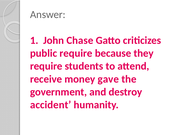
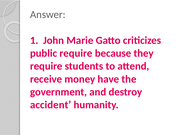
Chase: Chase -> Marie (80, 40)
gave: gave -> have (108, 79)
